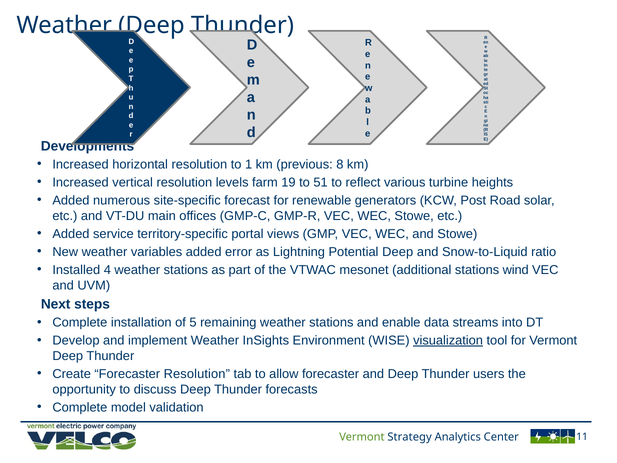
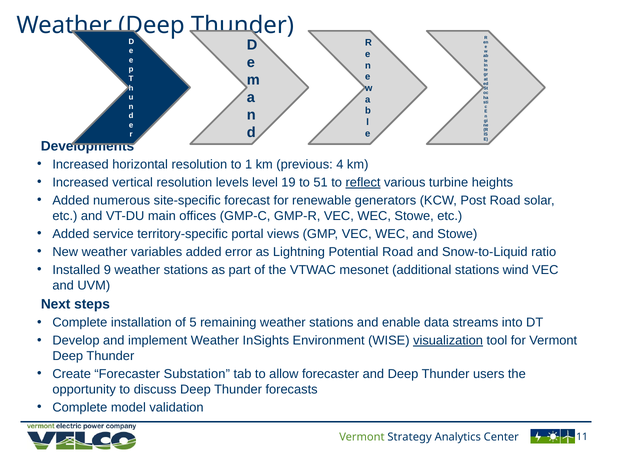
8: 8 -> 4 (340, 164)
farm: farm -> level (265, 182)
reflect underline: none -> present (363, 182)
Potential Deep: Deep -> Road (398, 252)
4: 4 -> 9 (107, 270)
Forecaster Resolution: Resolution -> Substation (197, 374)
